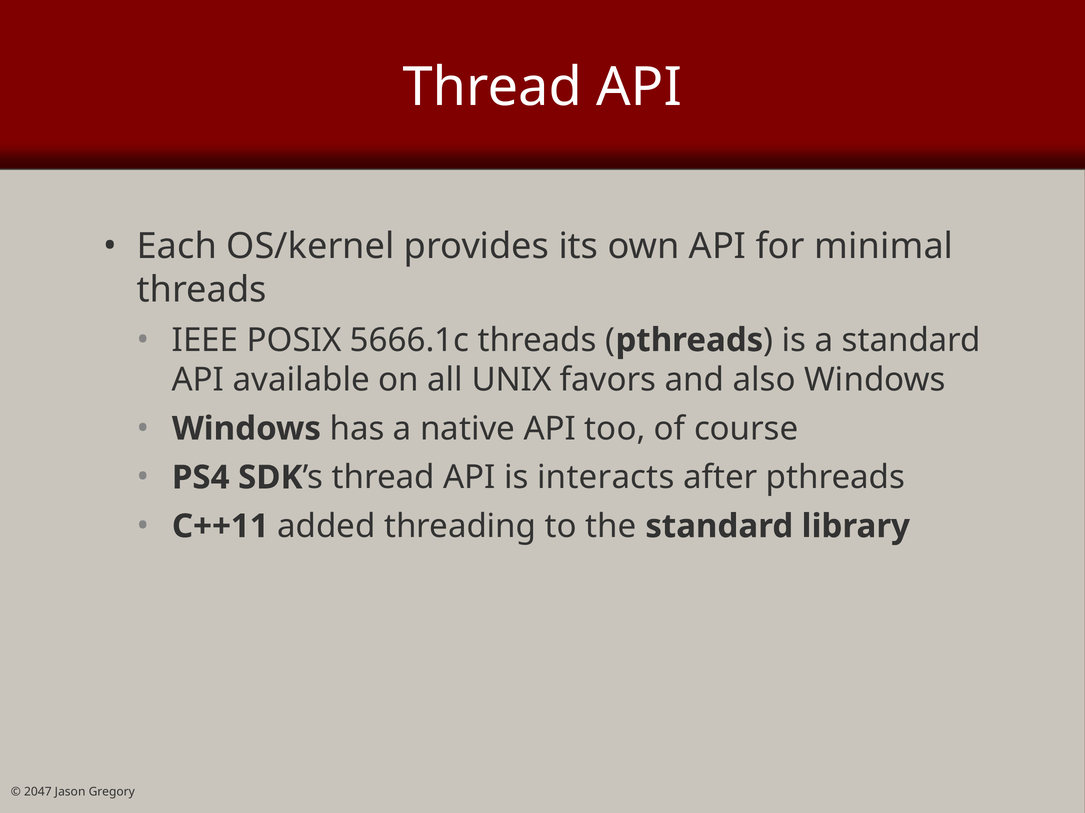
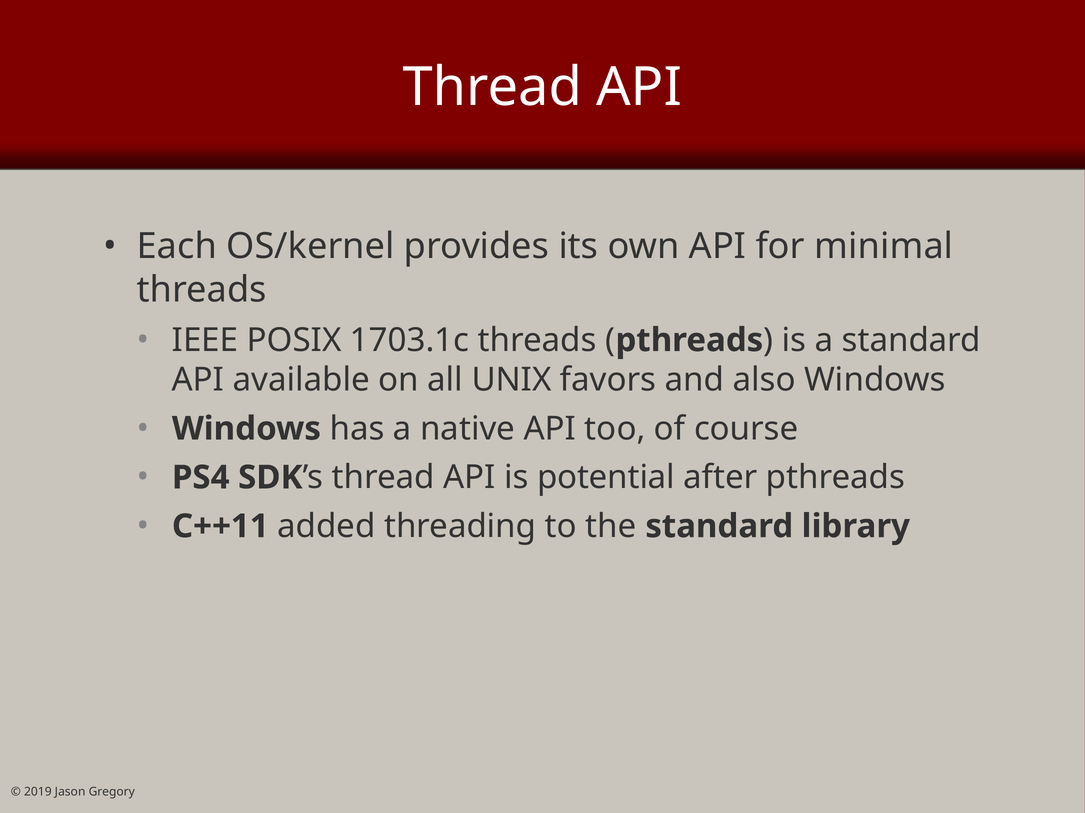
5666.1c: 5666.1c -> 1703.1c (410, 340)
interacts: interacts -> potential (606, 478)
2047: 2047 -> 2019 (38, 793)
